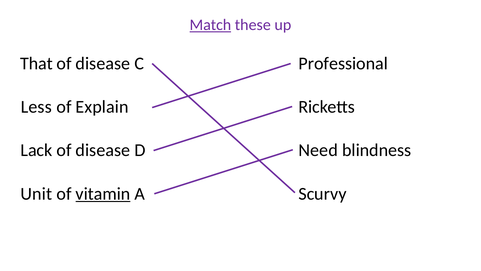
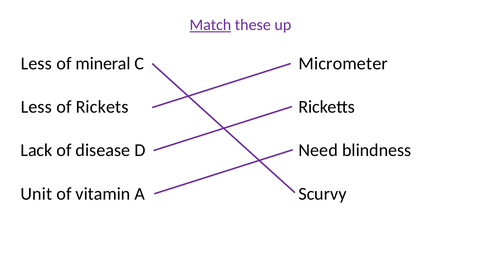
That: That -> Less (36, 64)
disease: disease -> mineral (103, 64)
Professional: Professional -> Micrometer (343, 64)
Explain: Explain -> Rickets (102, 107)
vitamin underline: present -> none (103, 193)
